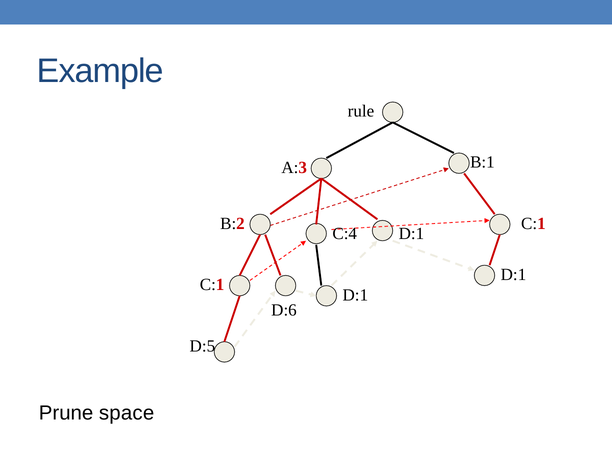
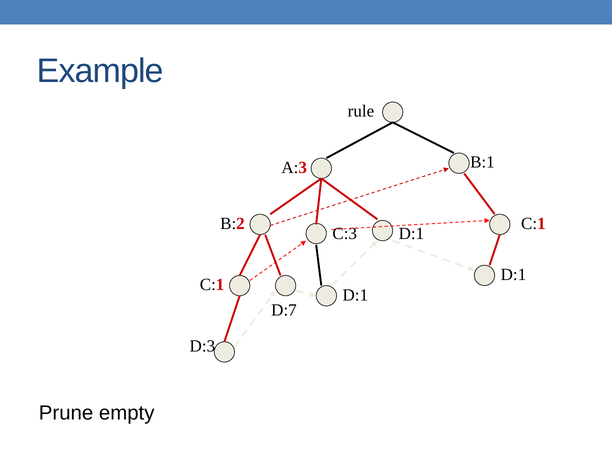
C:4: C:4 -> C:3 (345, 234)
D:6: D:6 -> D:7 (284, 310)
D:5: D:5 -> D:3 (202, 346)
space: space -> empty (127, 413)
